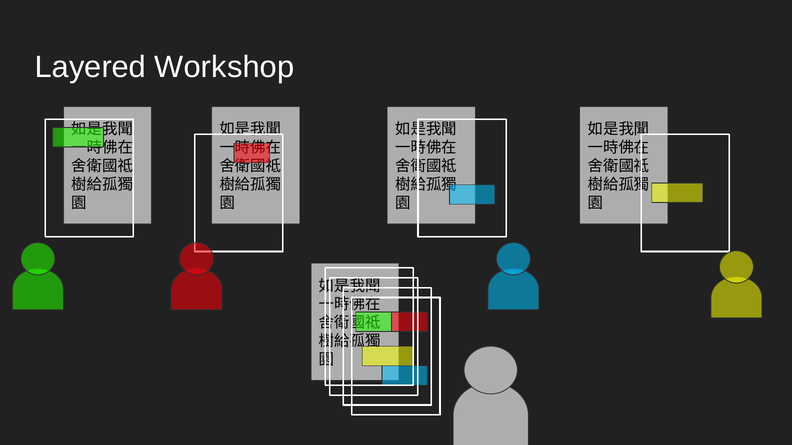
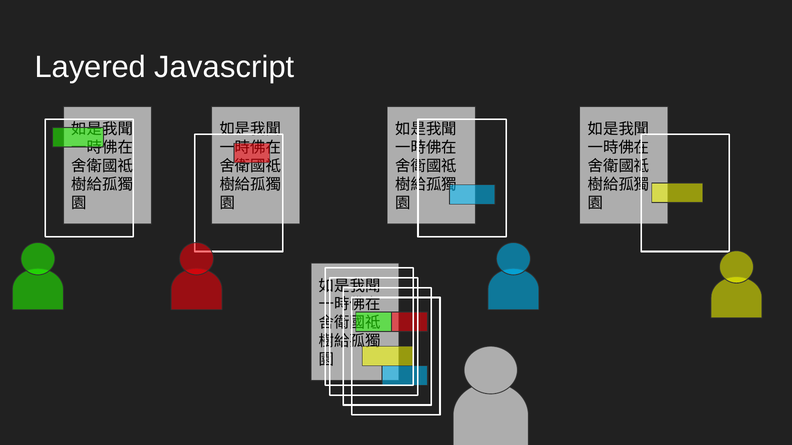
Workshop: Workshop -> Javascript (224, 67)
